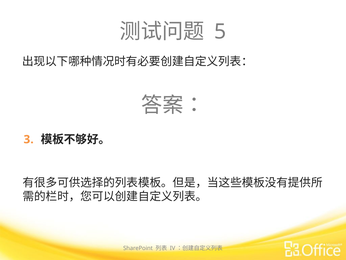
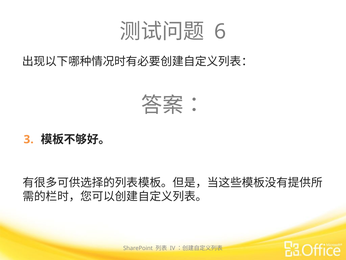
5: 5 -> 6 (220, 32)
